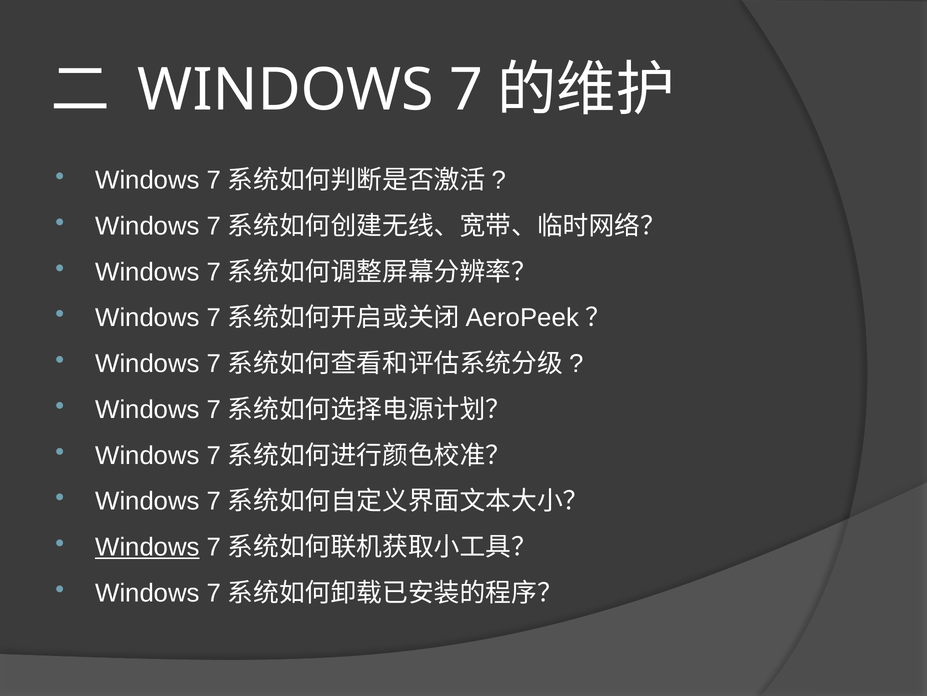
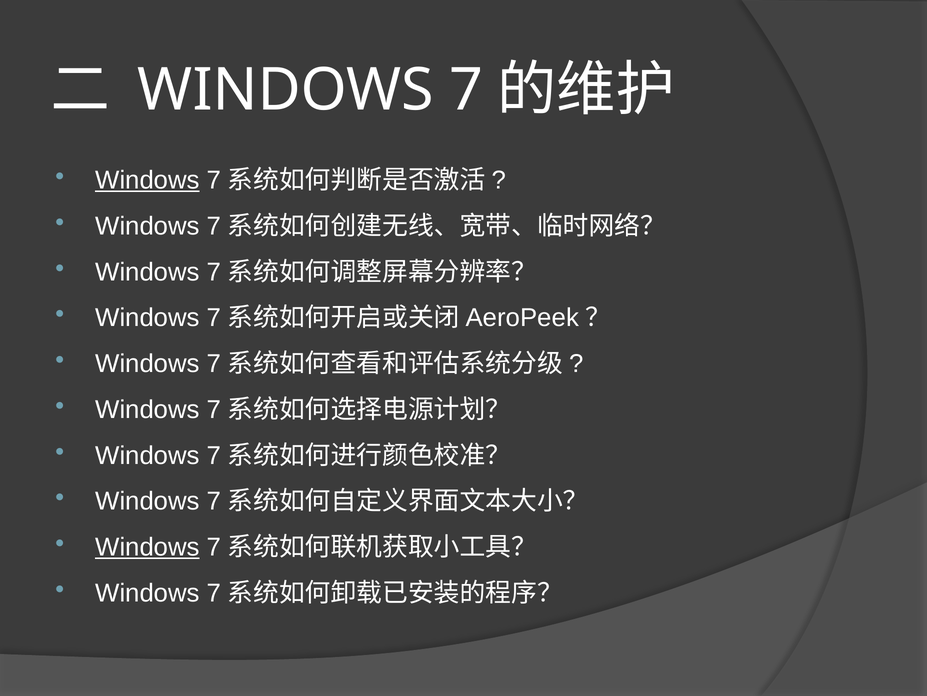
Windows underline: none -> present (147, 180)
